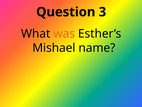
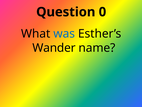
3: 3 -> 0 (102, 12)
was colour: orange -> blue (64, 33)
Mishael: Mishael -> Wander (54, 48)
